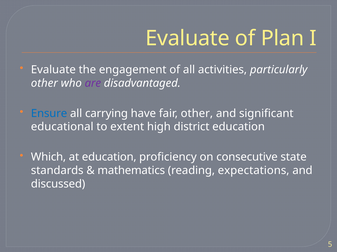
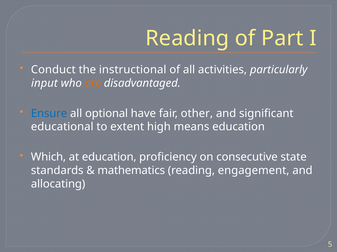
Evaluate: Evaluate -> Reading (187, 38)
Plan: Plan -> Part (282, 38)
Evaluate: Evaluate -> Conduct (53, 70)
engagement: engagement -> instructional (133, 70)
other: other -> input (44, 83)
are colour: purple -> orange (93, 83)
carrying: carrying -> optional (107, 114)
district: district -> means (191, 127)
expectations: expectations -> engagement (254, 171)
discussed: discussed -> allocating (58, 184)
